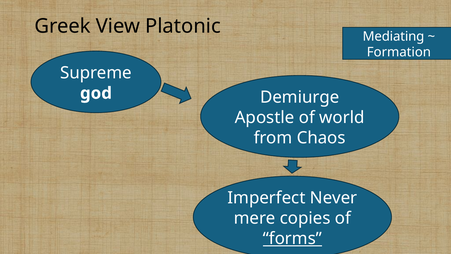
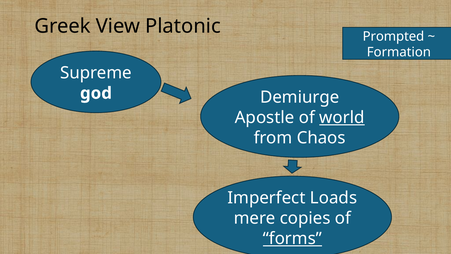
Mediating: Mediating -> Prompted (393, 36)
world underline: none -> present (342, 117)
Never: Never -> Loads (334, 198)
